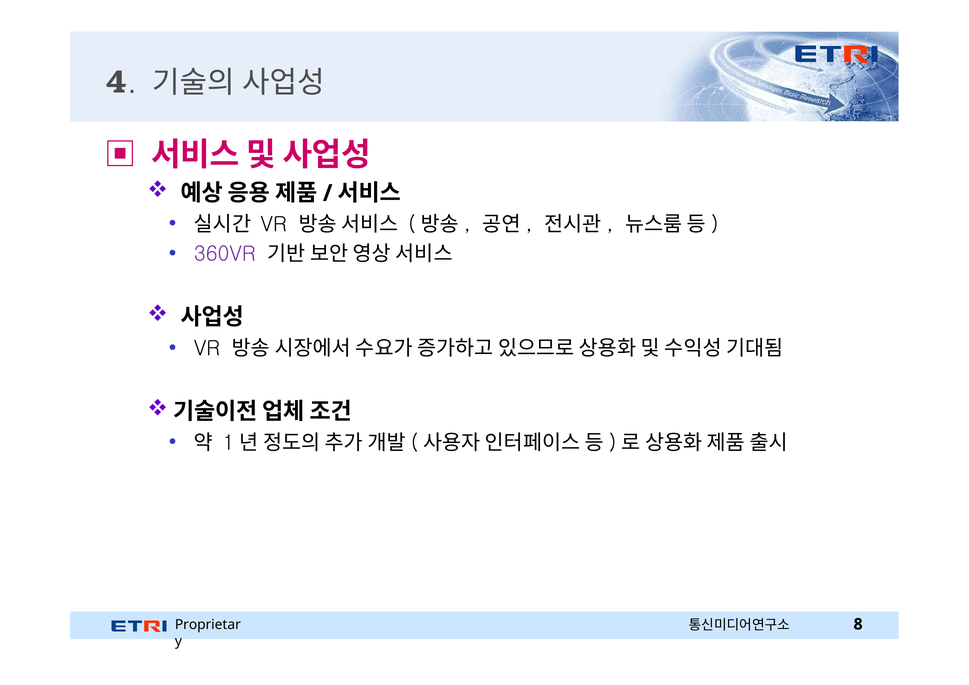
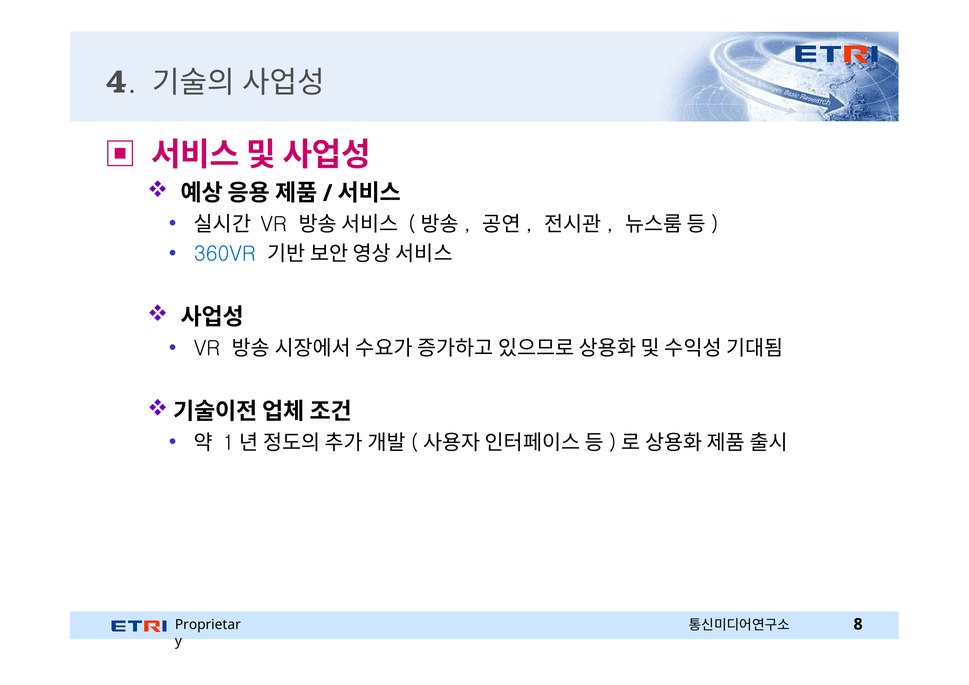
360VR colour: purple -> blue (225, 254)
